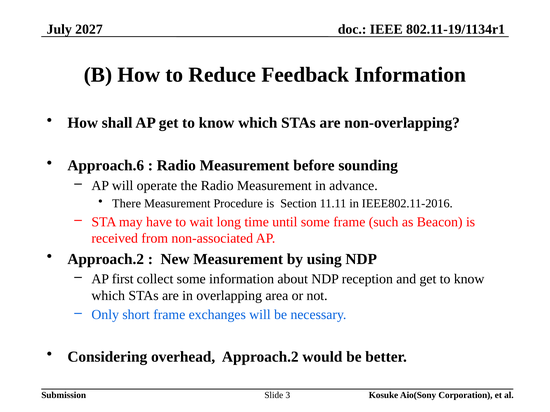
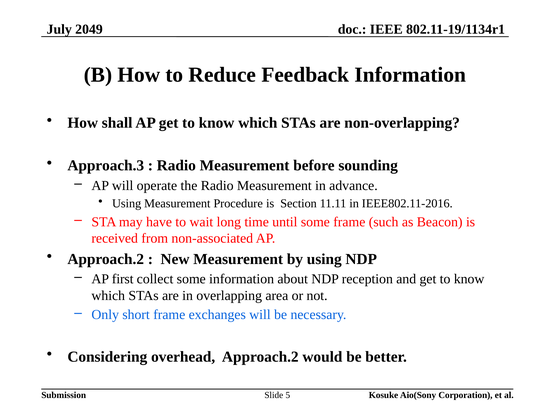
2027: 2027 -> 2049 (89, 29)
Approach.6: Approach.6 -> Approach.3 (106, 166)
There: There -> Using (127, 204)
3: 3 -> 5 (288, 396)
